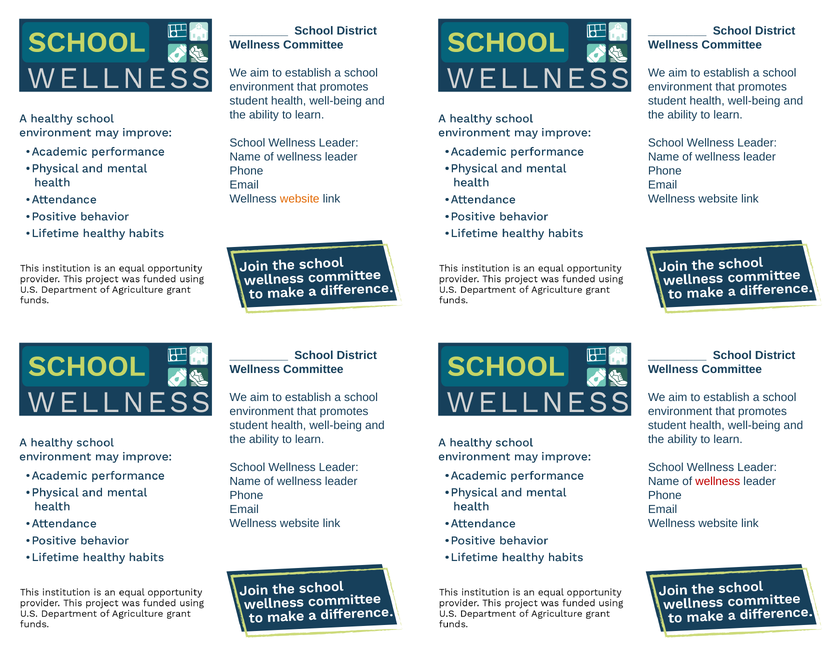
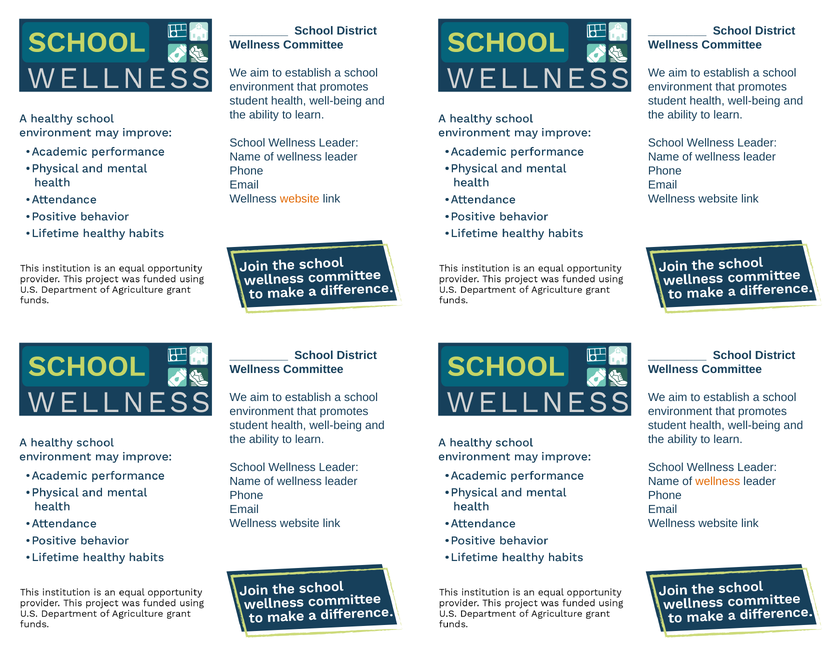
wellness colour: red -> orange (718, 482)
